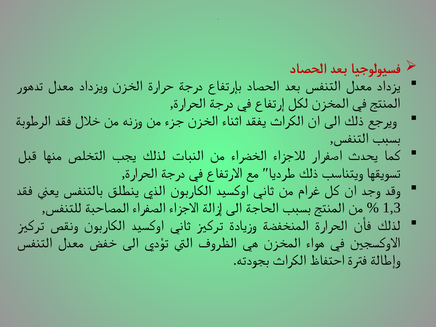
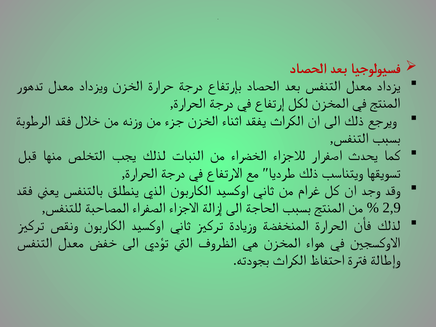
1,3: 1,3 -> 2,9 (392, 208)
